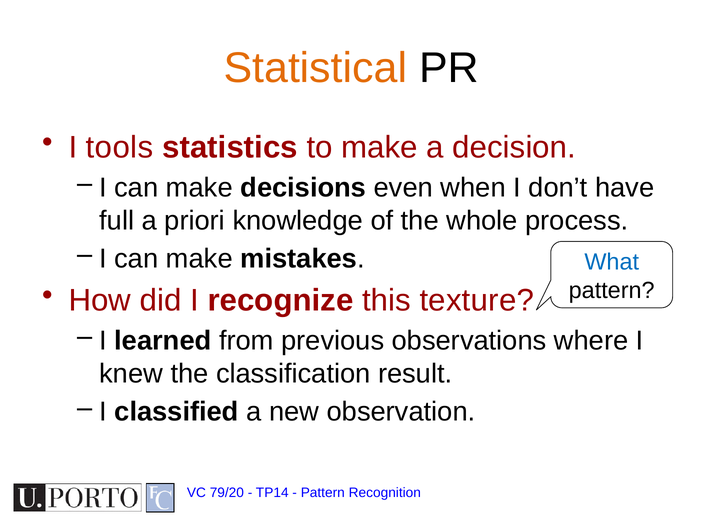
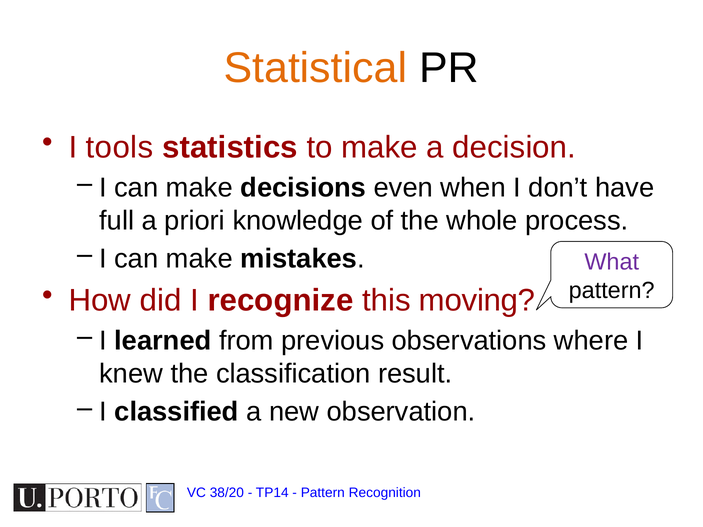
What colour: blue -> purple (612, 262)
texture: texture -> moving (477, 301)
79/20: 79/20 -> 38/20 (227, 493)
